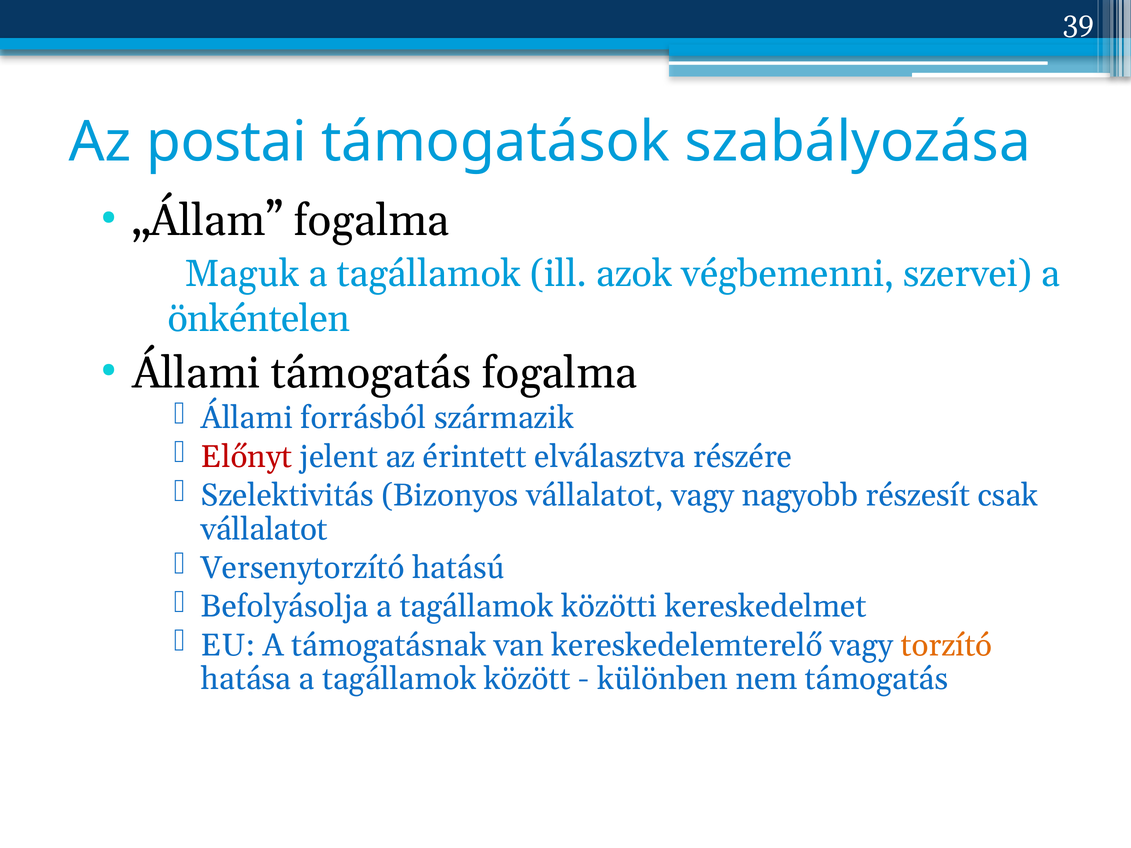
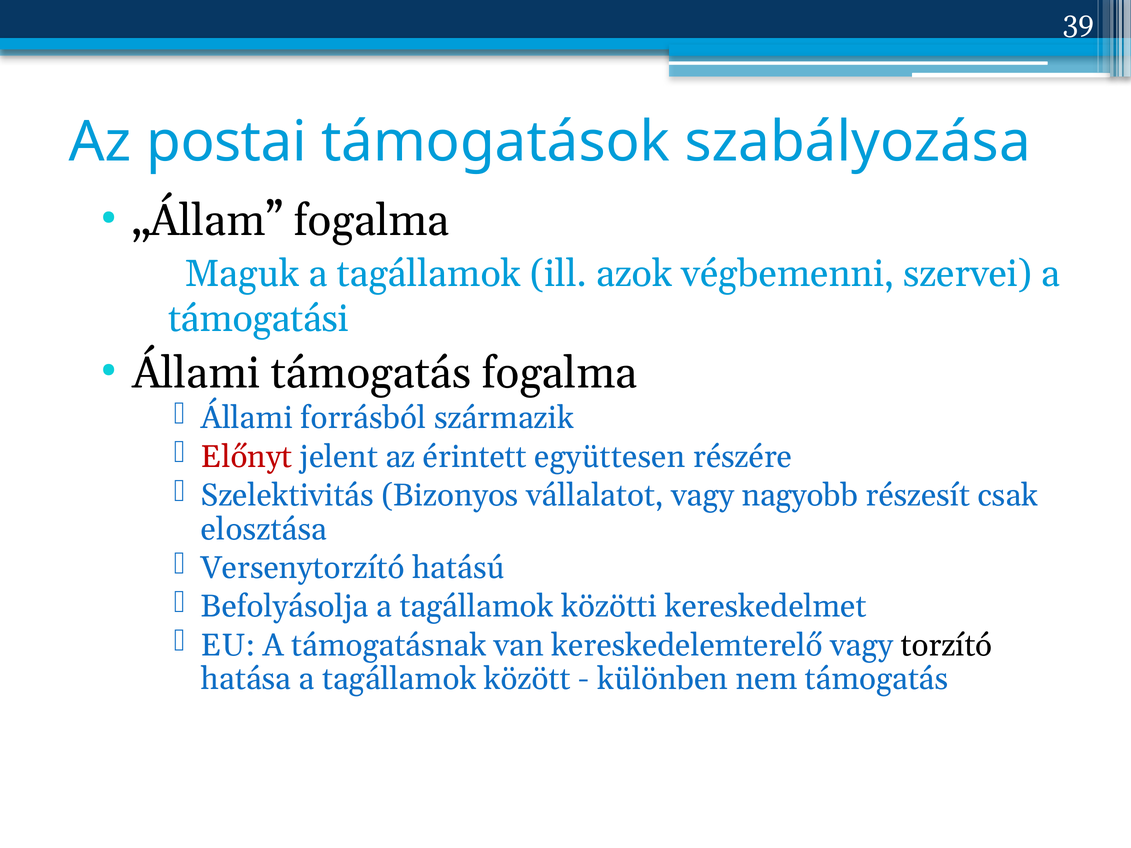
önkéntelen: önkéntelen -> támogatási (259, 319)
elválasztva: elválasztva -> együttesen (610, 457)
vállalatot: vállalatot -> elosztása (264, 529)
torzító colour: orange -> black (947, 645)
